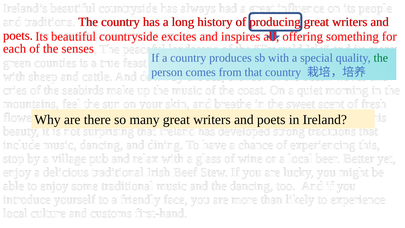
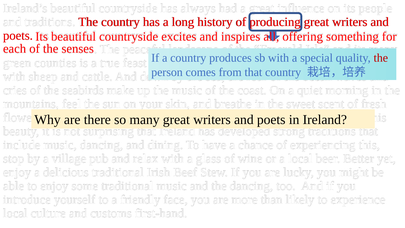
the colour: green -> red (381, 58)
